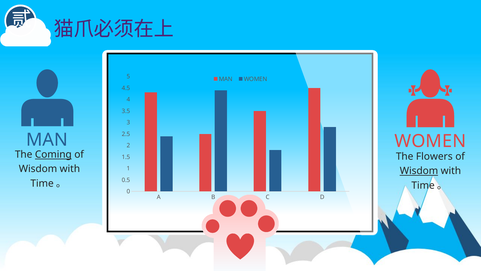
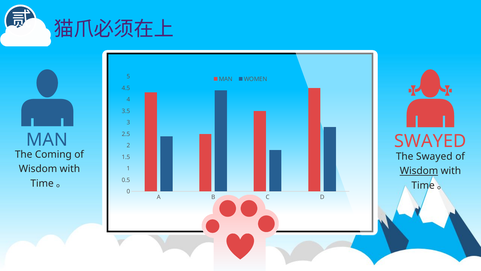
WOMEN: WOMEN -> SWAYED (430, 141)
Coming underline: present -> none (53, 154)
The Flowers: Flowers -> Swayed (434, 156)
